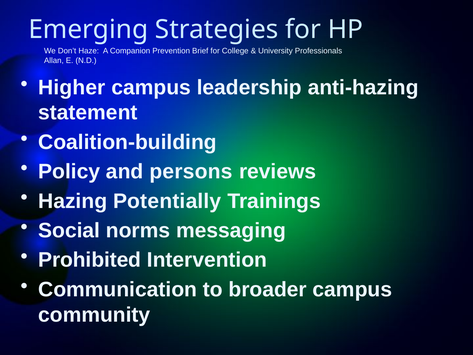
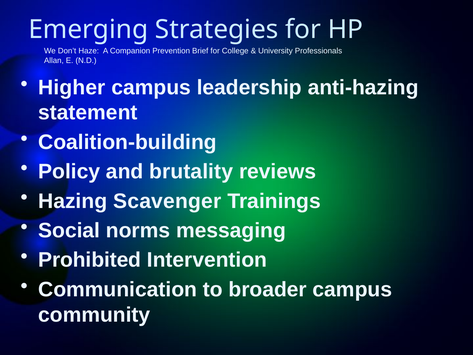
persons: persons -> brutality (191, 172)
Potentially: Potentially -> Scavenger (167, 201)
